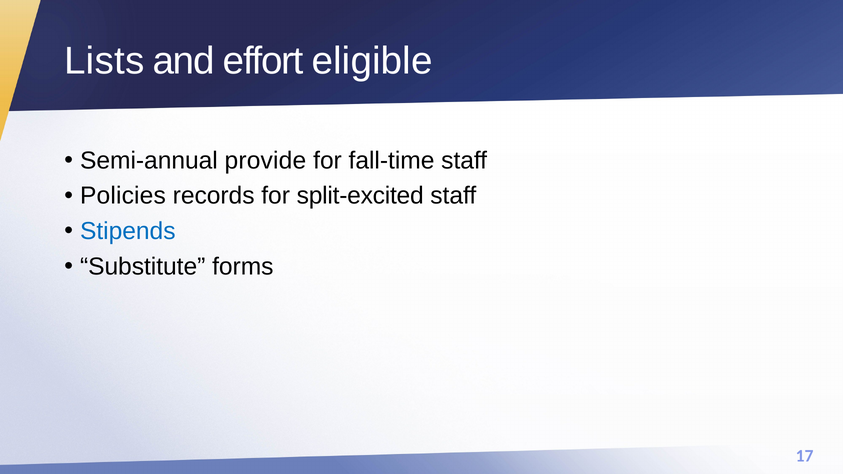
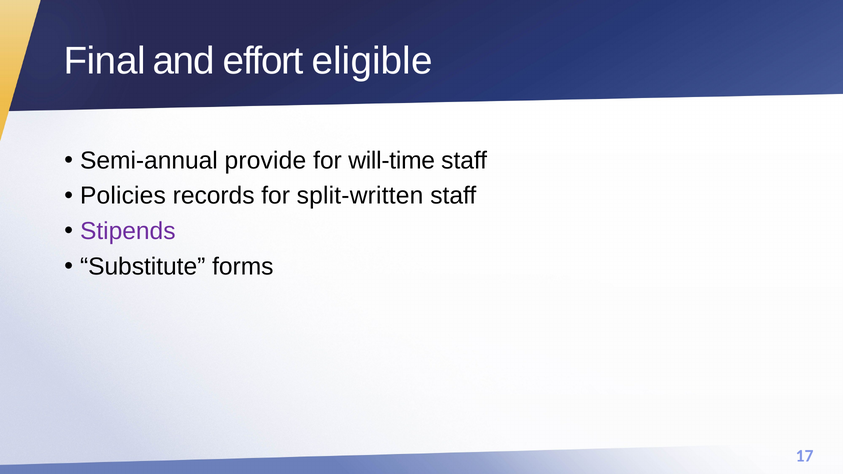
Lists: Lists -> Final (105, 61)
fall-time: fall-time -> will-time (392, 161)
split-excited: split-excited -> split-written (360, 196)
Stipends colour: blue -> purple (128, 231)
